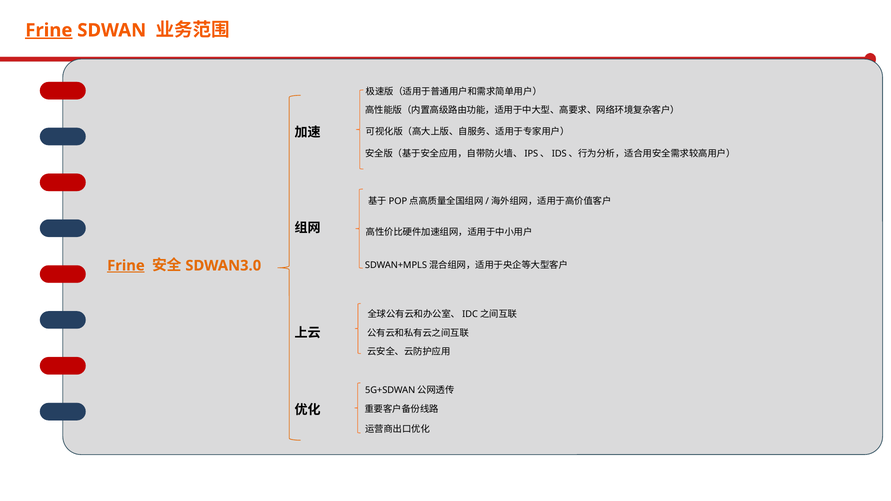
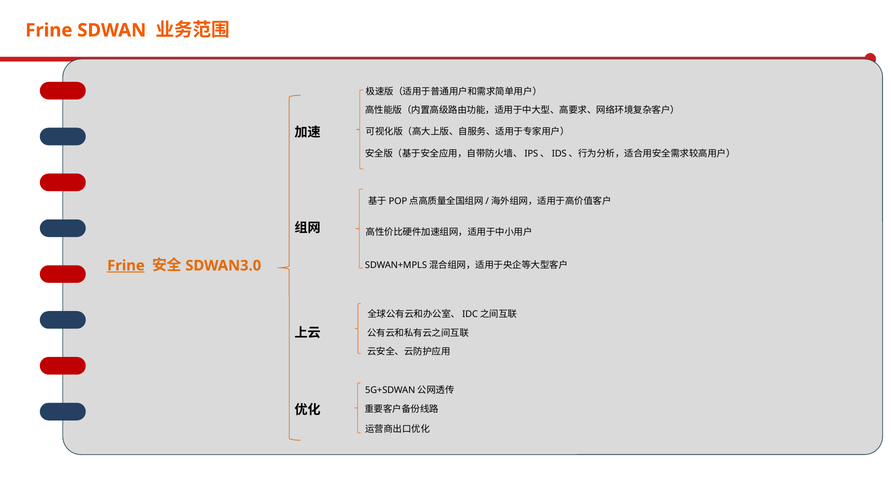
Frine underline: present -> none (49, 30)
